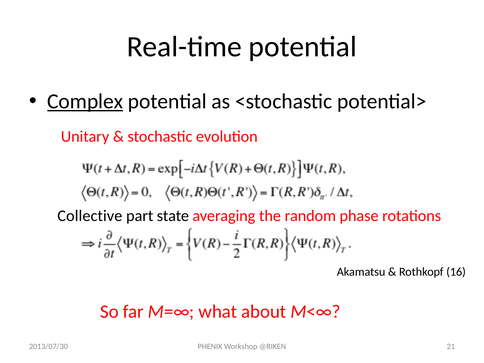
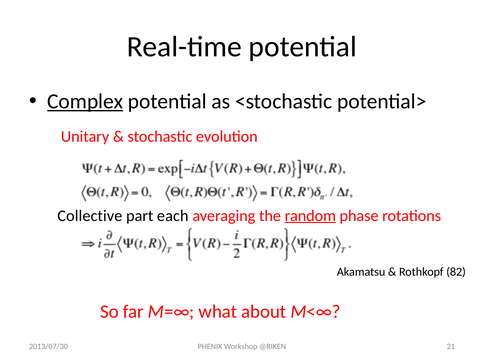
state: state -> each (173, 216)
random underline: none -> present (310, 216)
16: 16 -> 82 (456, 272)
